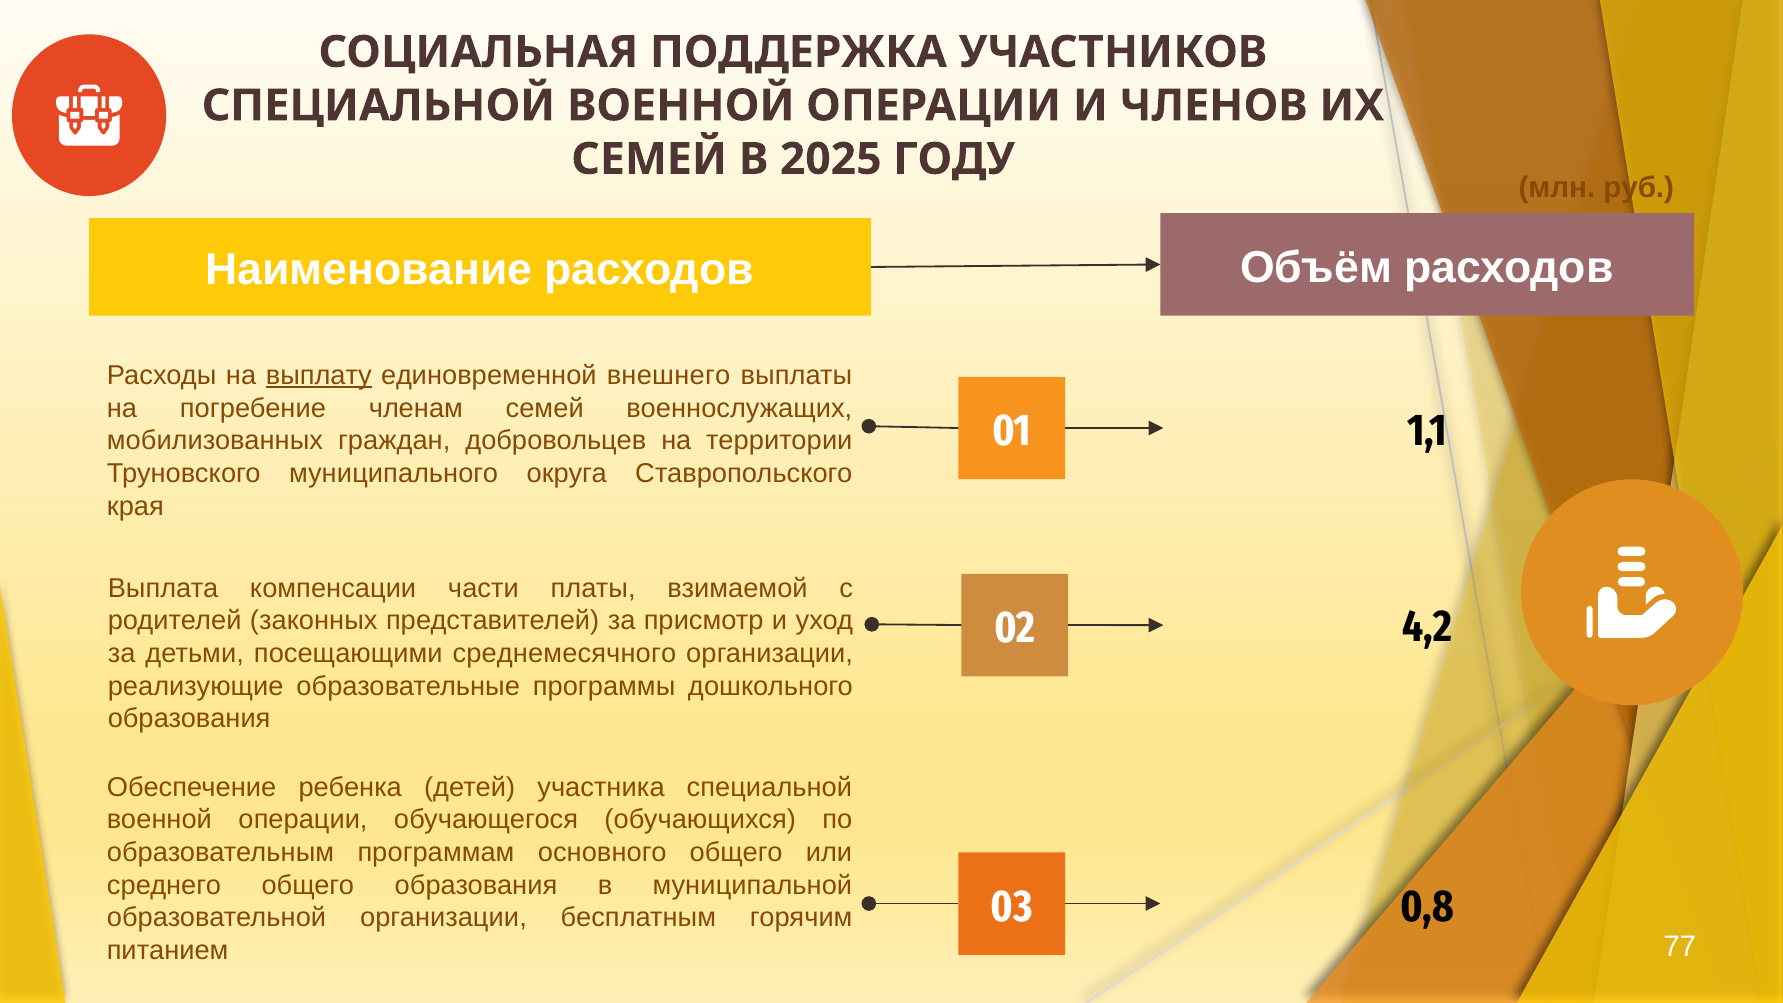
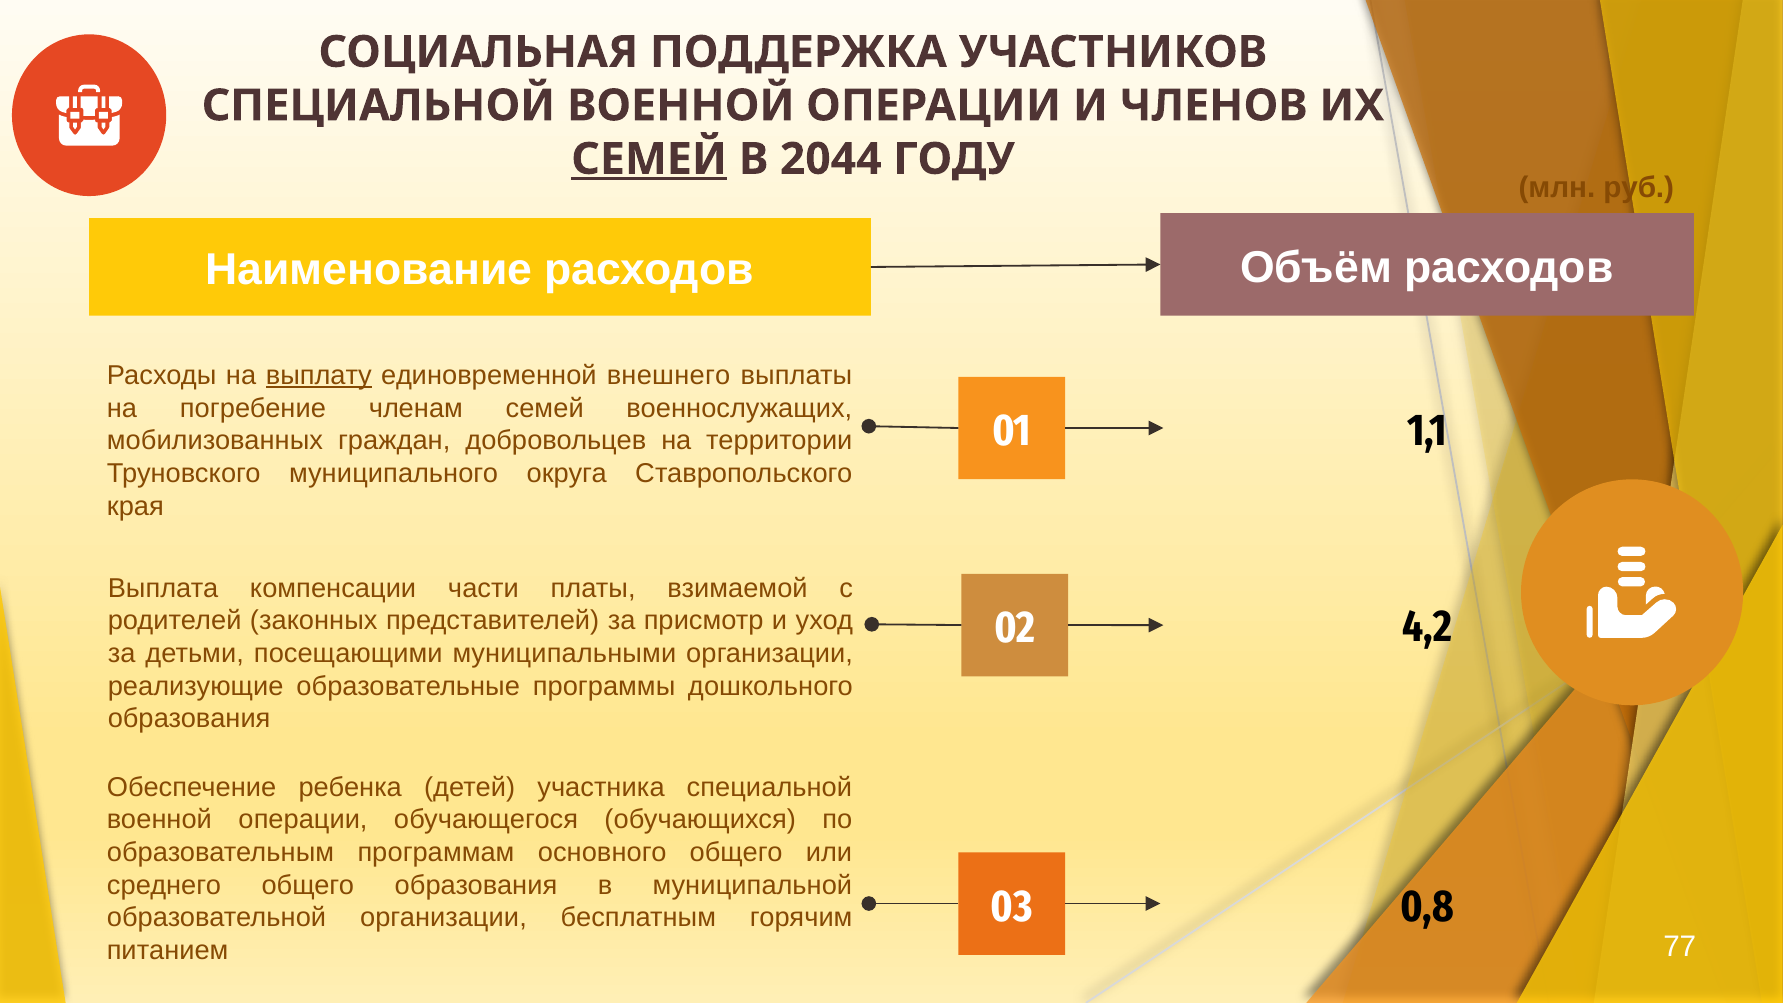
СЕМЕЙ underline: none -> present (649, 159)
2025: 2025 -> 2044 (831, 159)
среднемесячного: среднемесячного -> муниципальными (564, 654)
